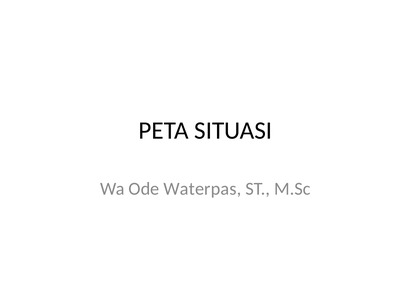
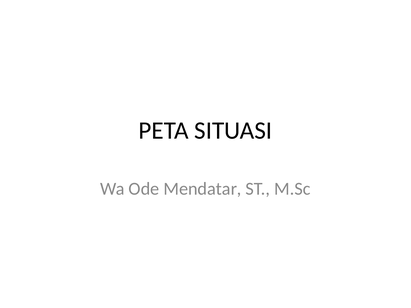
Waterpas: Waterpas -> Mendatar (203, 189)
